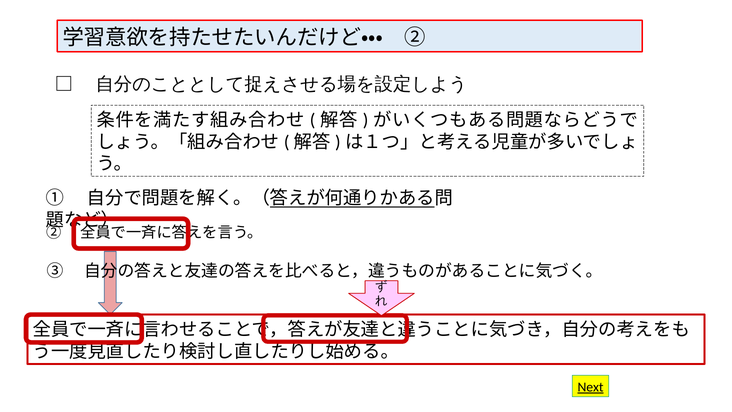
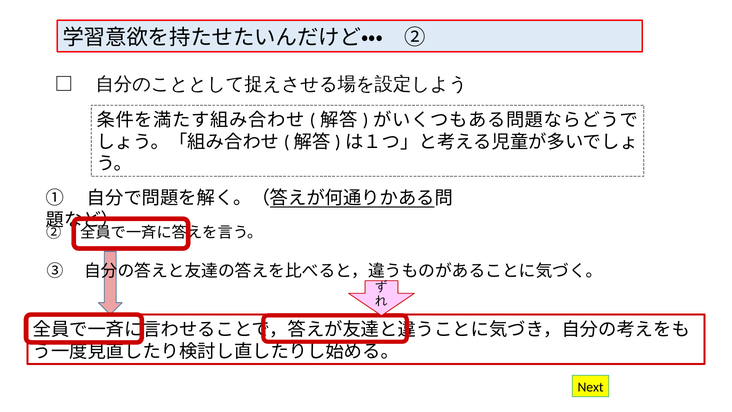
Next underline: present -> none (591, 387)
